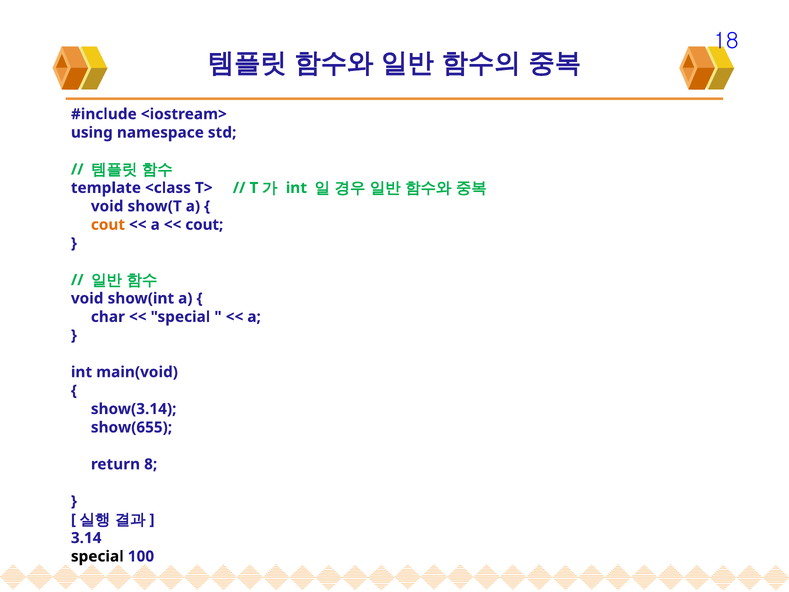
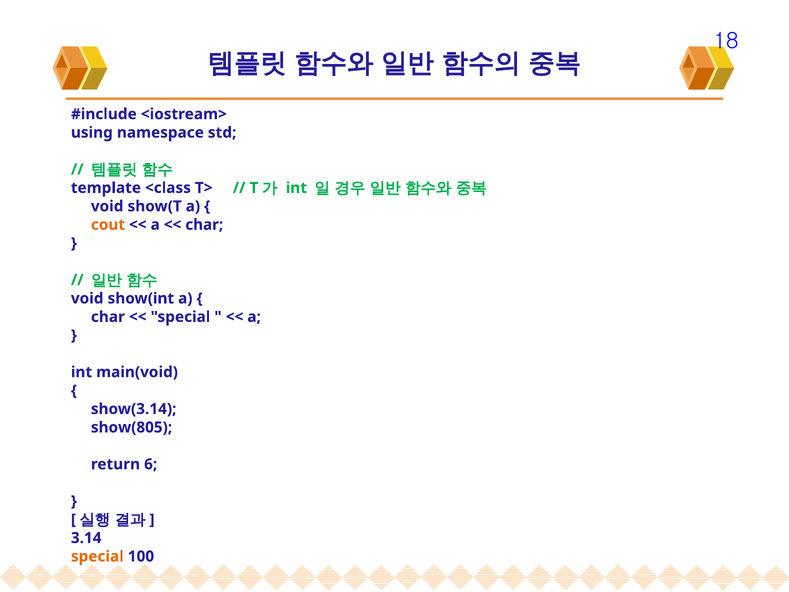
cout: cout -> char (204, 225)
show(655: show(655 -> show(805 (132, 427)
8: 8 -> 6 (151, 464)
special colour: black -> orange (97, 556)
